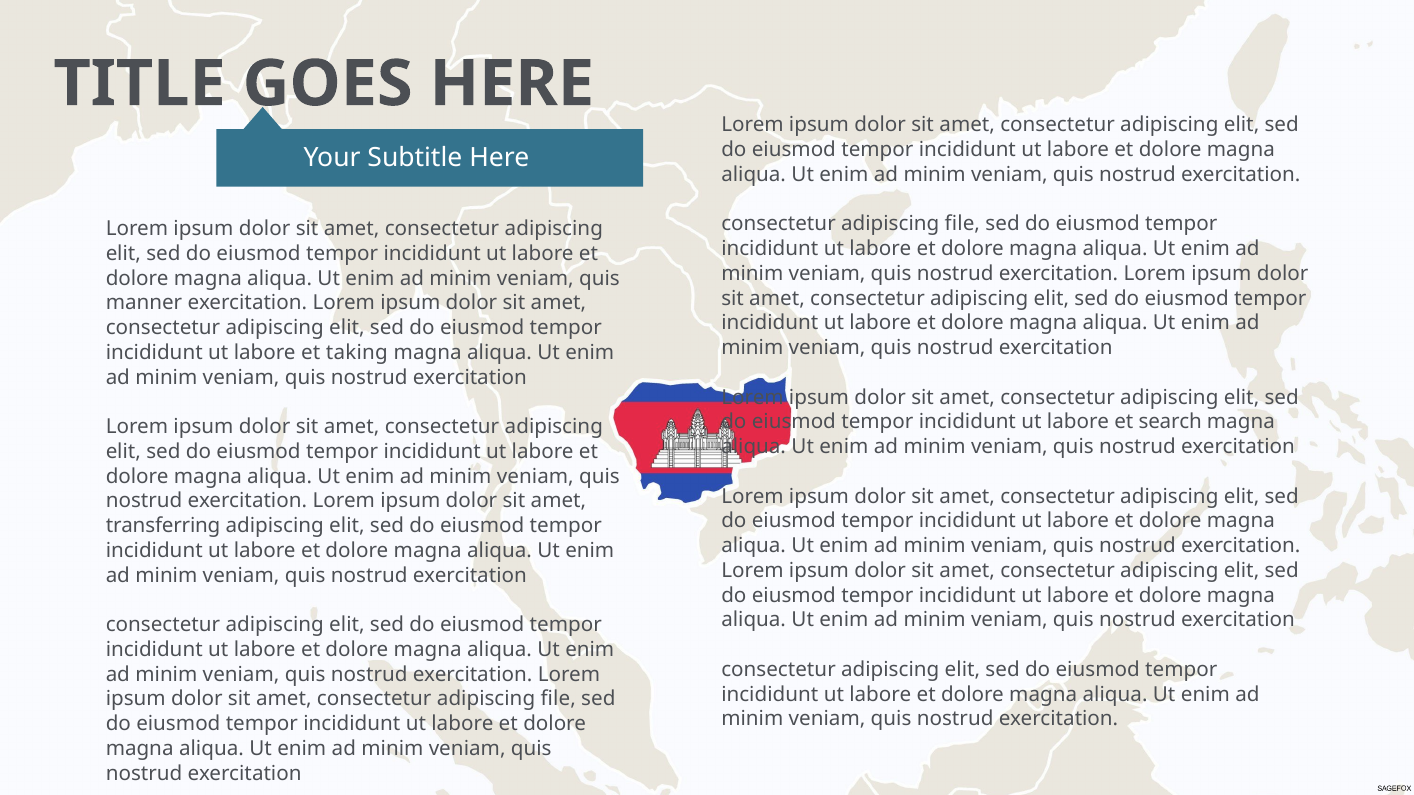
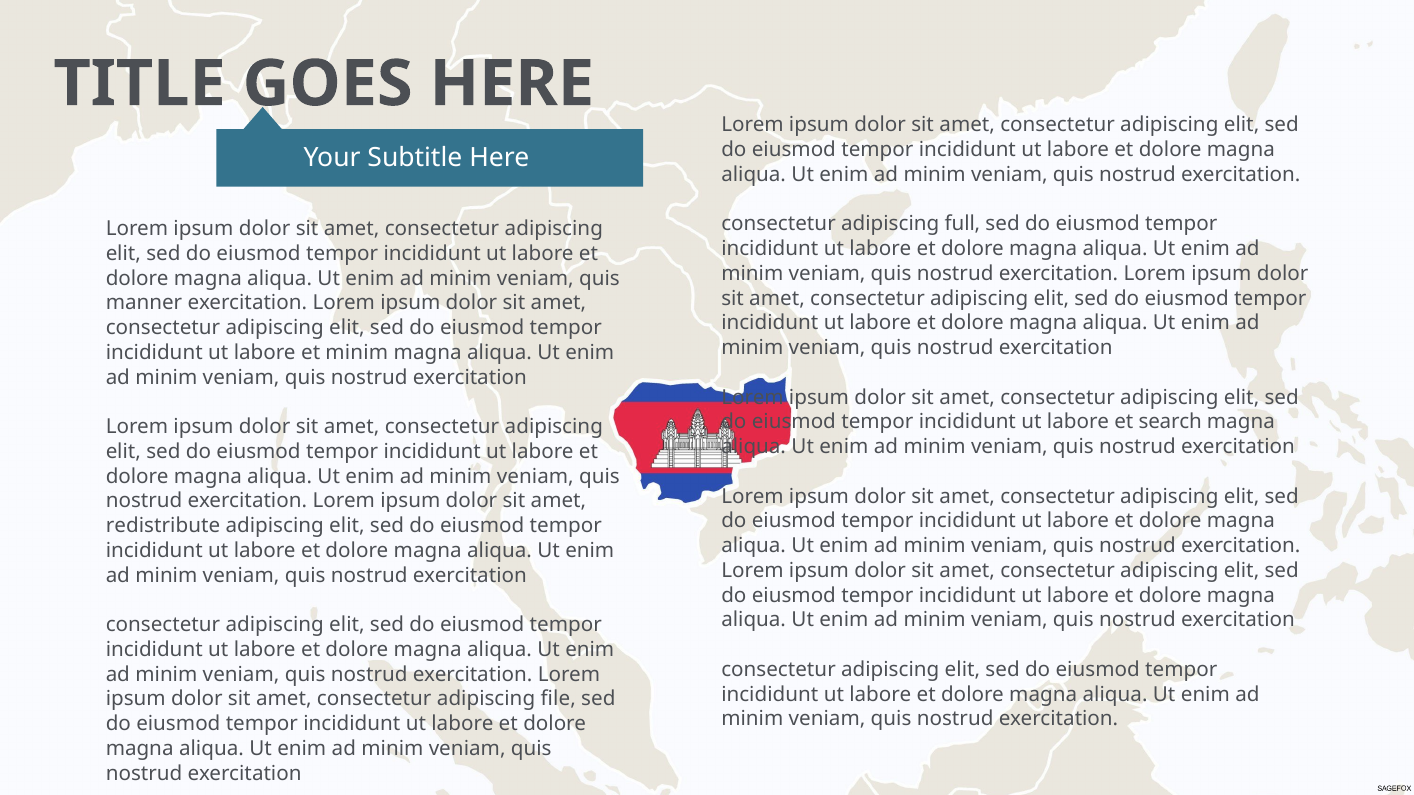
file: file -> full (962, 224)
et taking: taking -> minim (357, 353)
transferring: transferring -> redistribute (163, 526)
